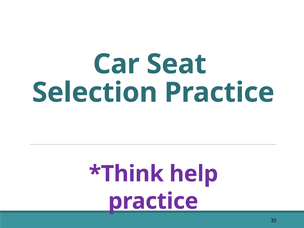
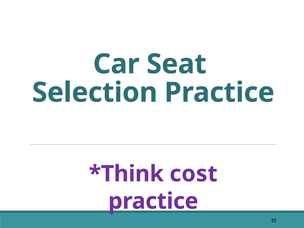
help: help -> cost (194, 174)
